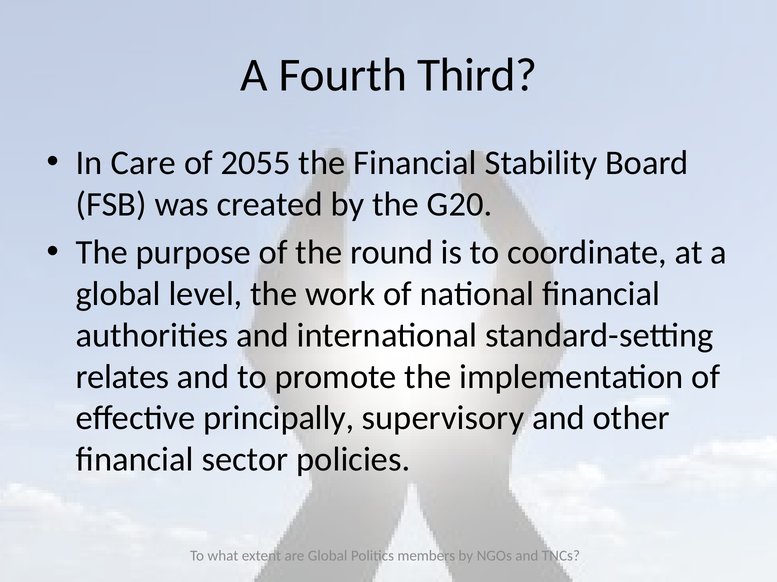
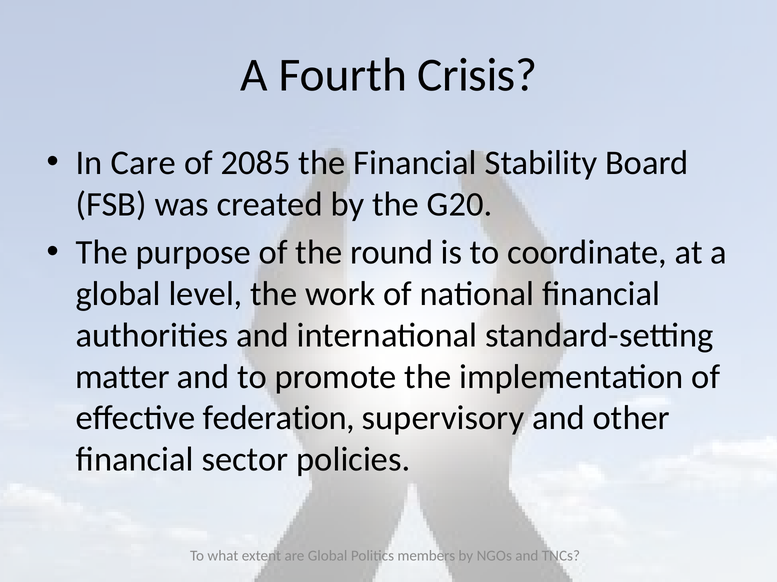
Third: Third -> Crisis (477, 75)
2055: 2055 -> 2085 (256, 163)
relates: relates -> matter (123, 377)
principally: principally -> federation (279, 419)
